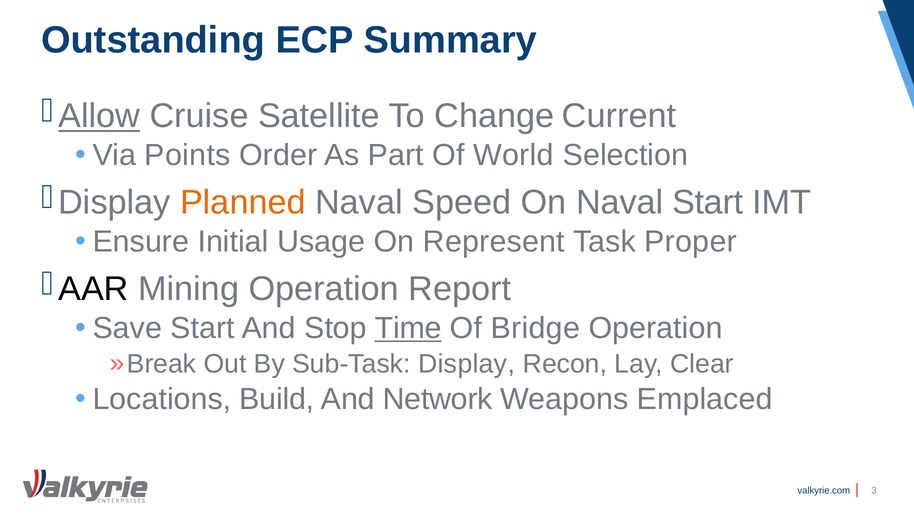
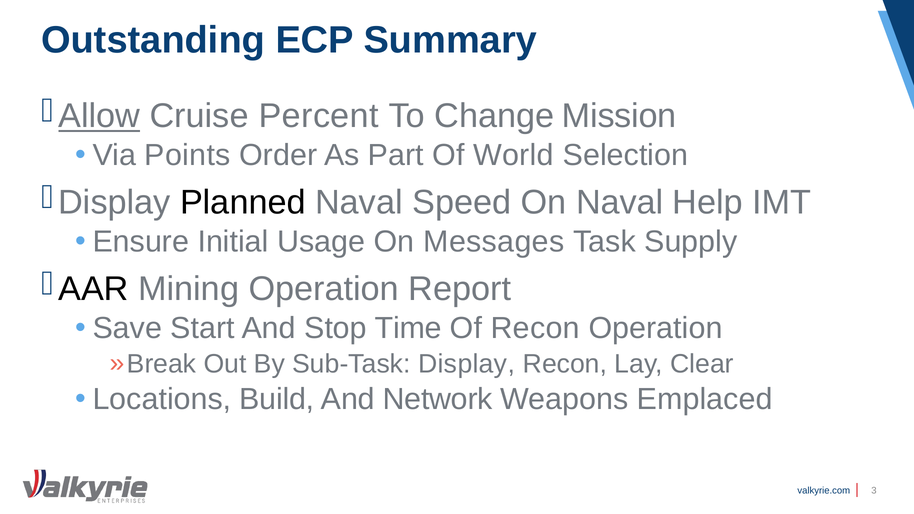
Satellite: Satellite -> Percent (319, 116)
Current: Current -> Mission (619, 116)
Planned colour: orange -> black (243, 203)
Naval Start: Start -> Help (708, 203)
Represent: Represent -> Messages (494, 242)
Proper: Proper -> Supply (691, 242)
Time underline: present -> none (408, 328)
Of Bridge: Bridge -> Recon (535, 328)
